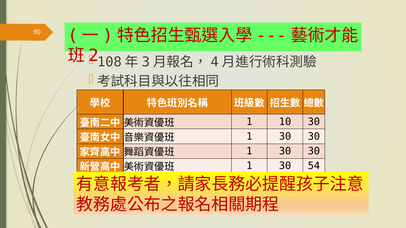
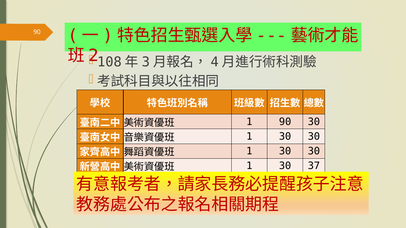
1 10: 10 -> 90 (285, 122)
54: 54 -> 37 (314, 166)
